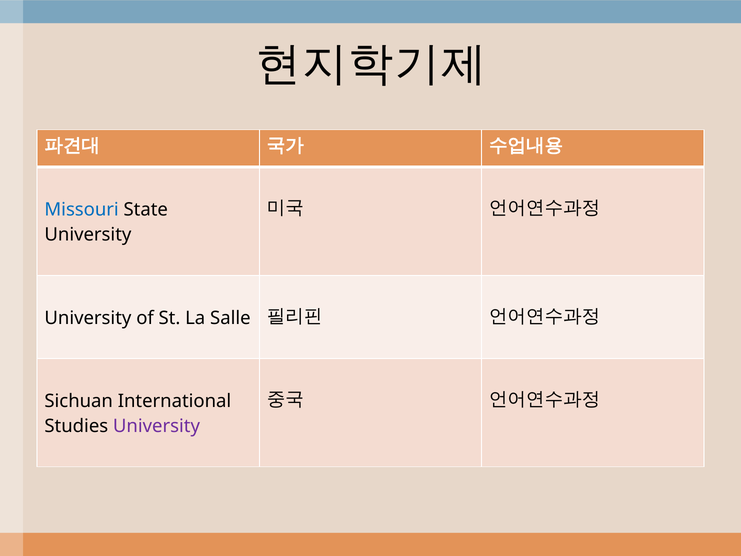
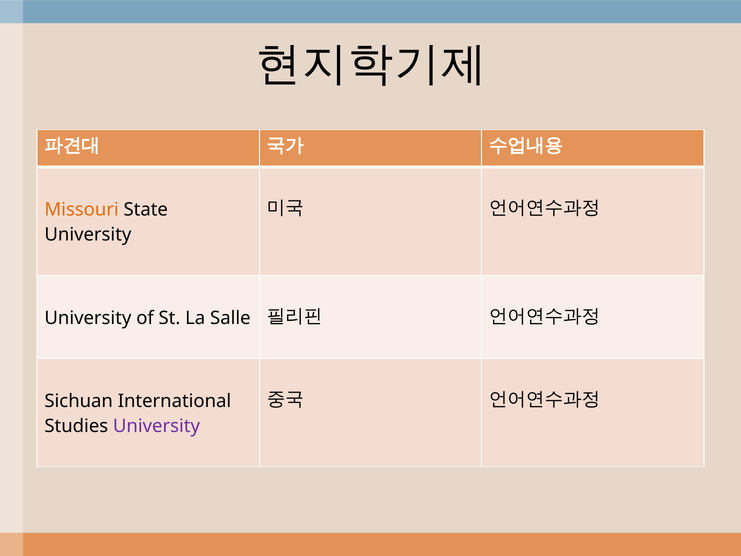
Missouri colour: blue -> orange (82, 210)
